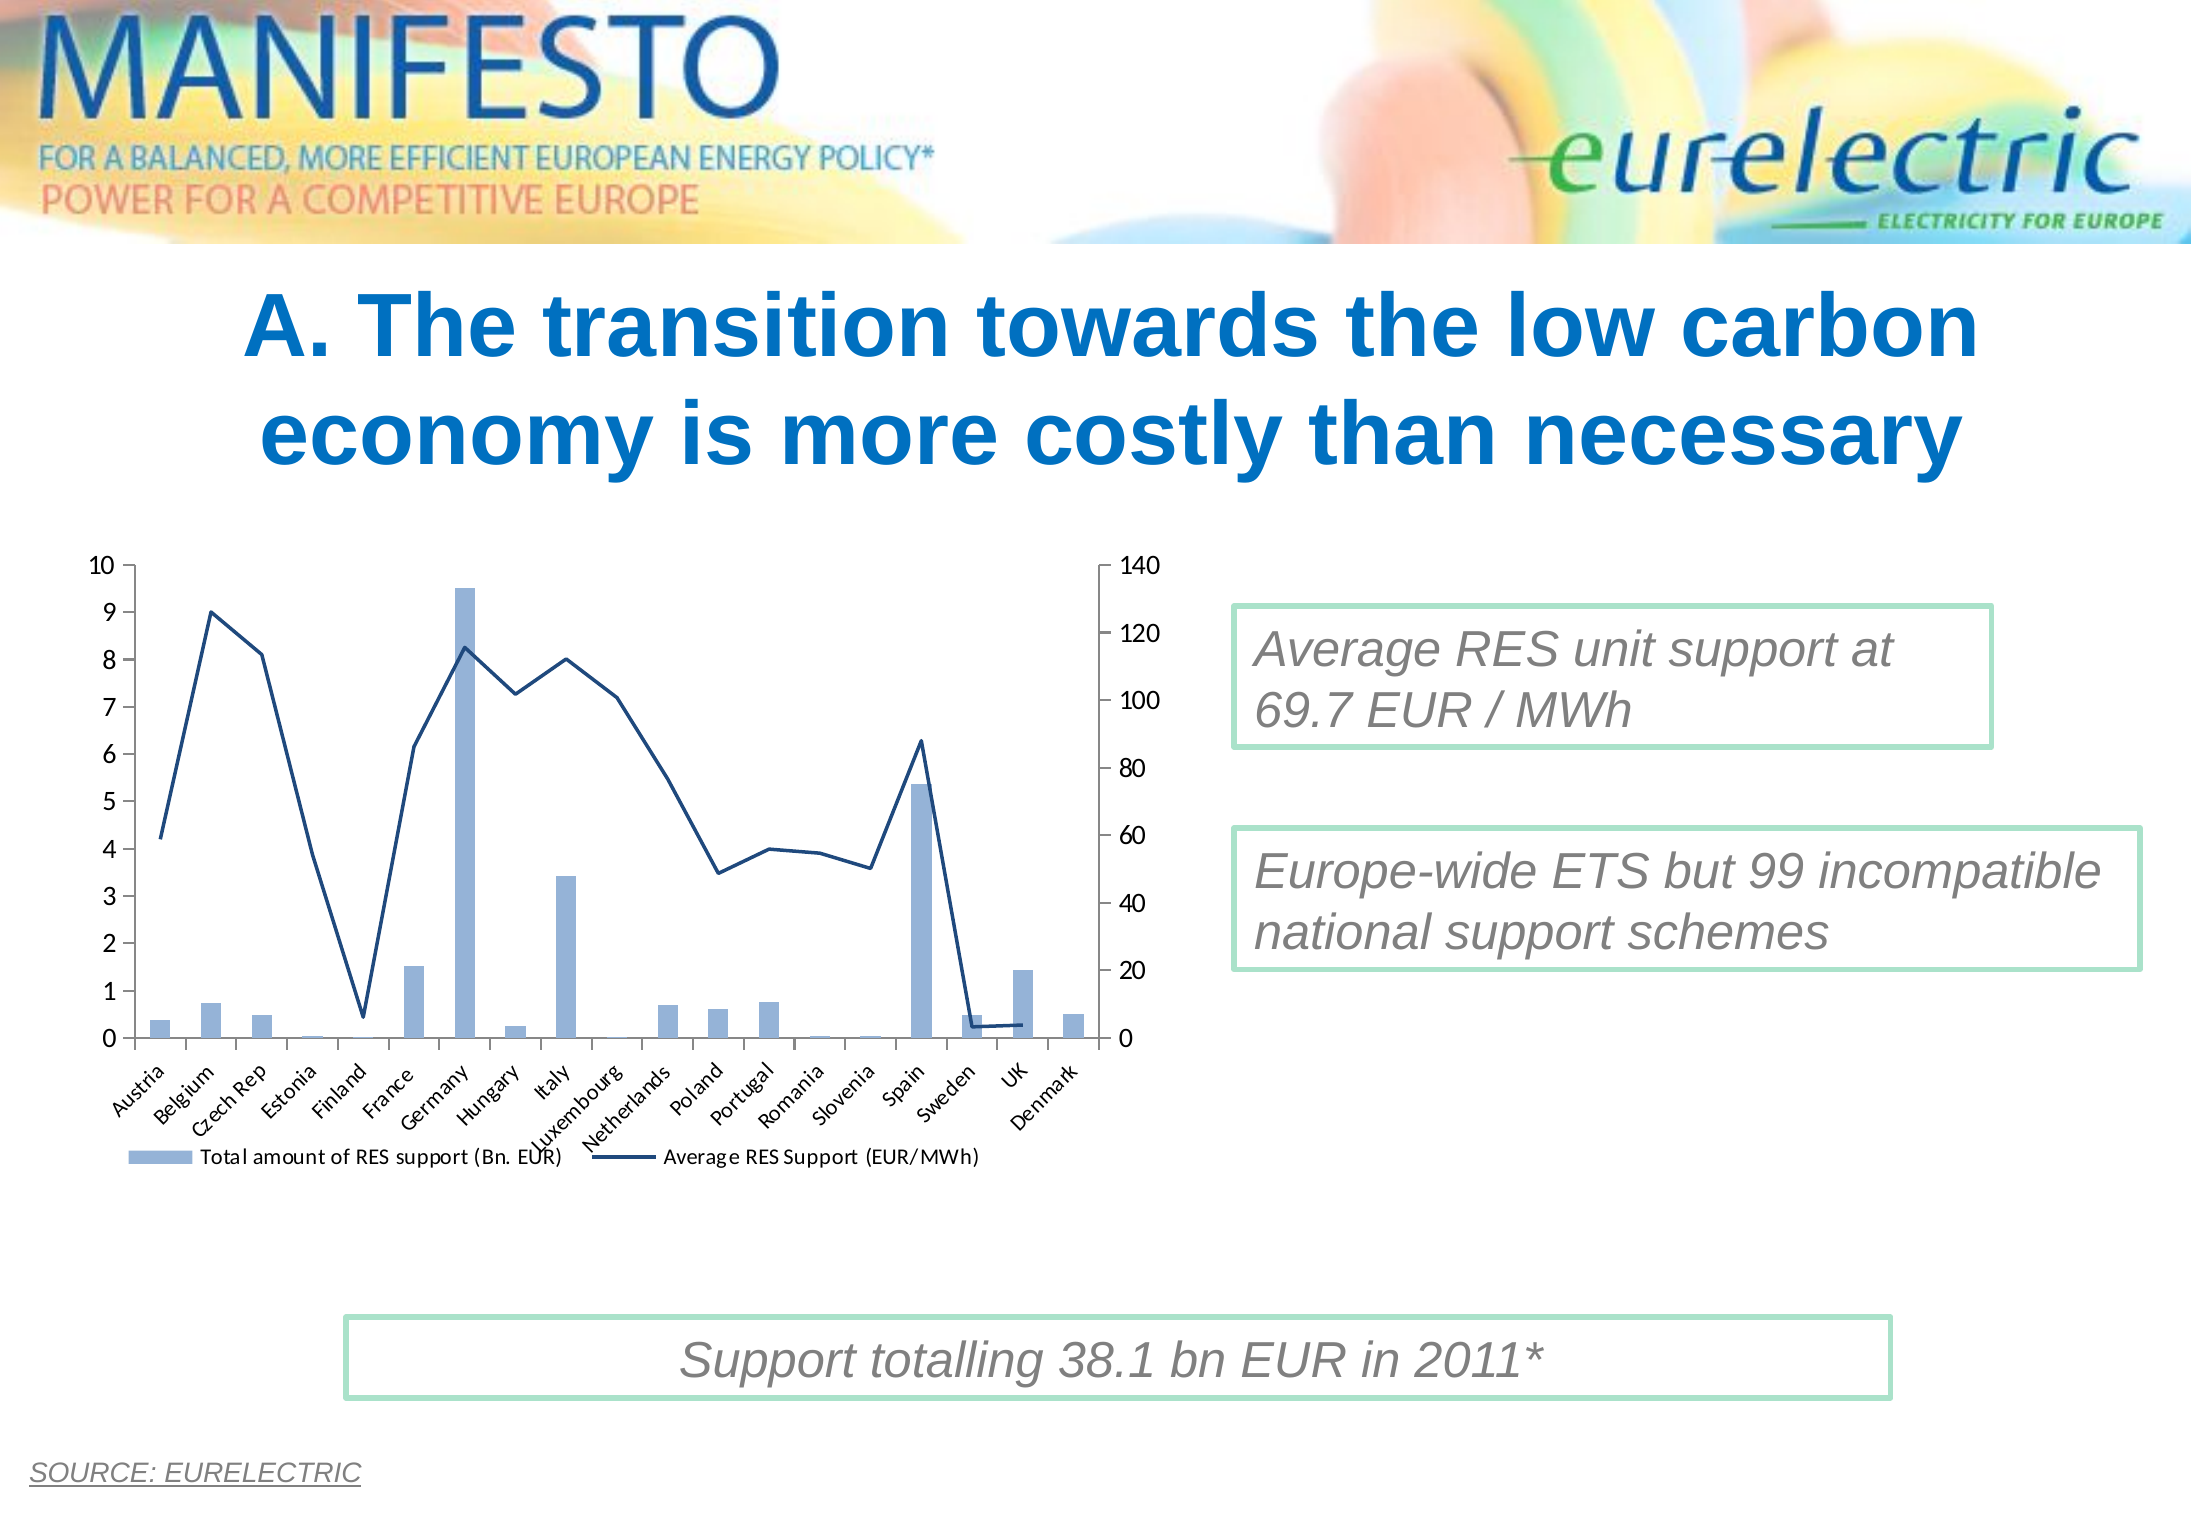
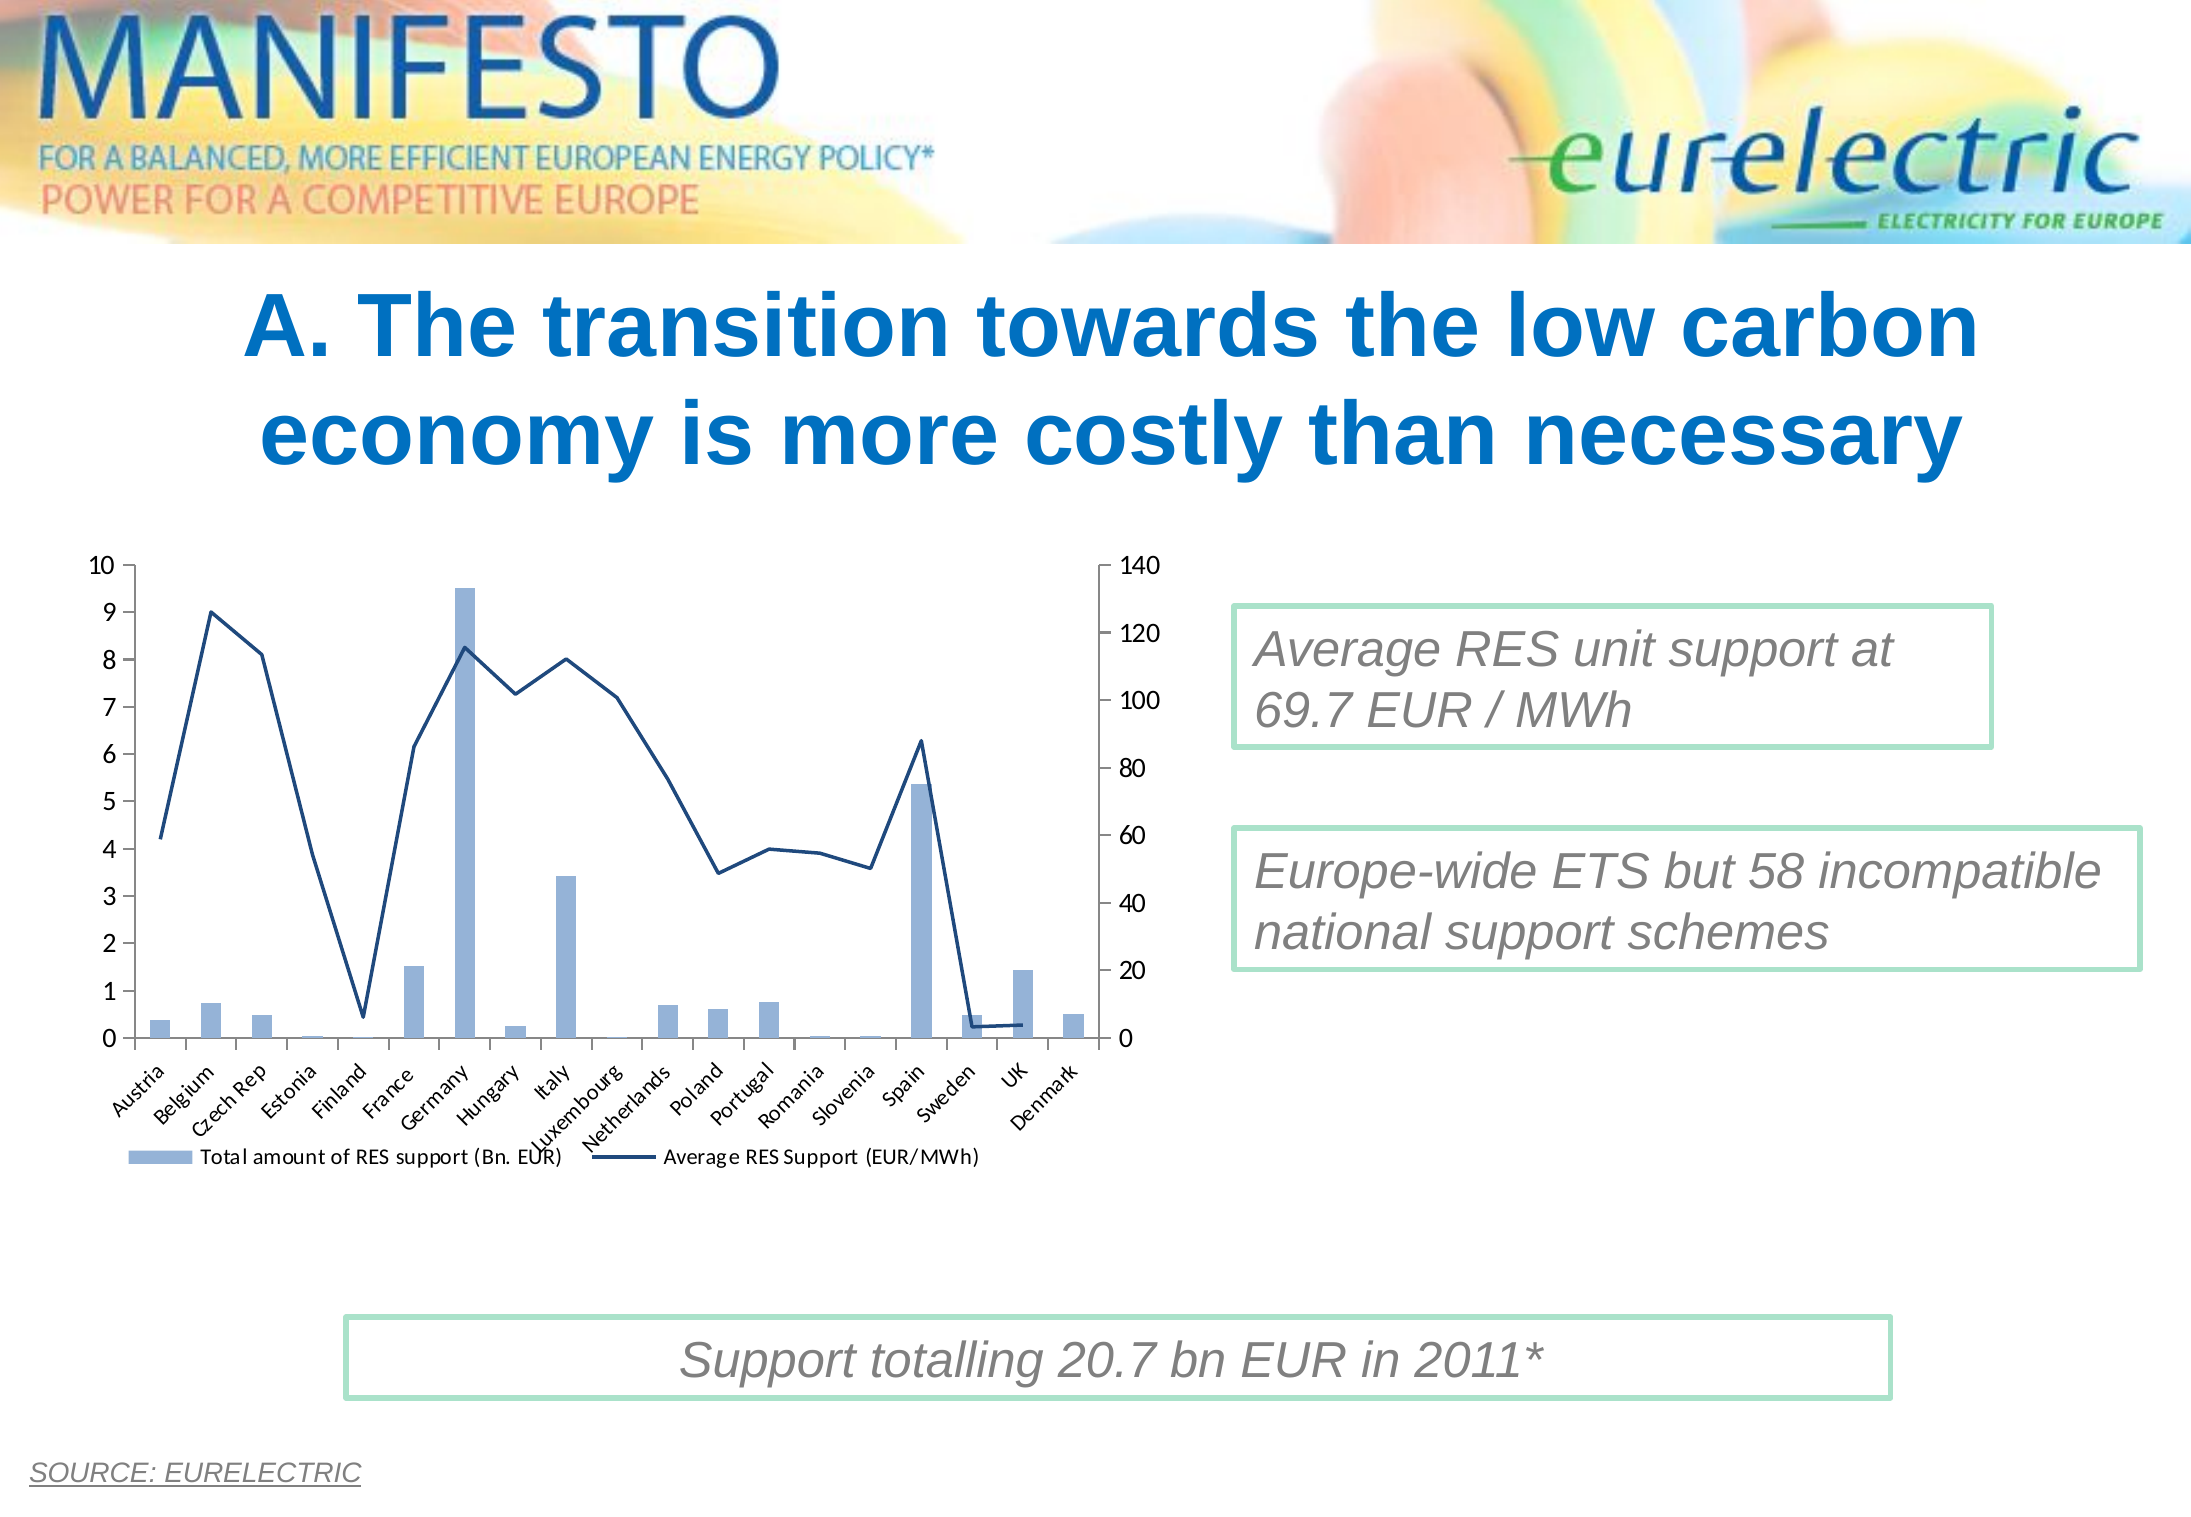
99: 99 -> 58 (1776, 872)
38.1: 38.1 -> 20.7 (1107, 1361)
